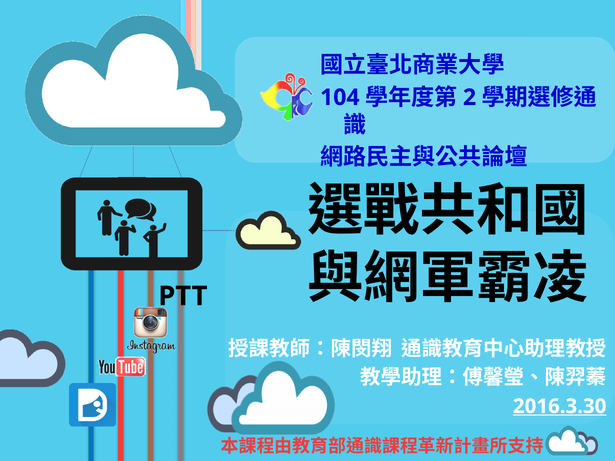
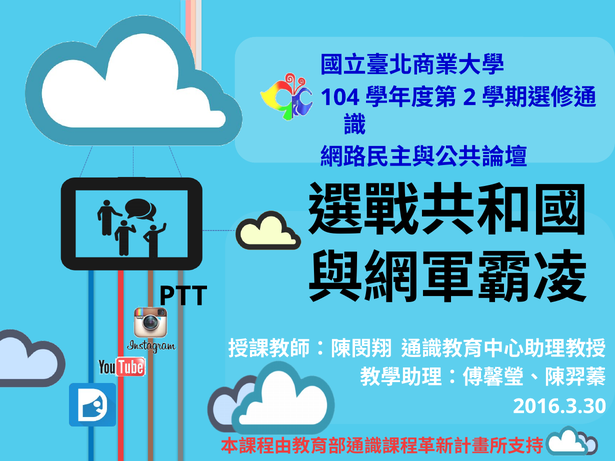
2016.3.30 underline: present -> none (560, 407)
